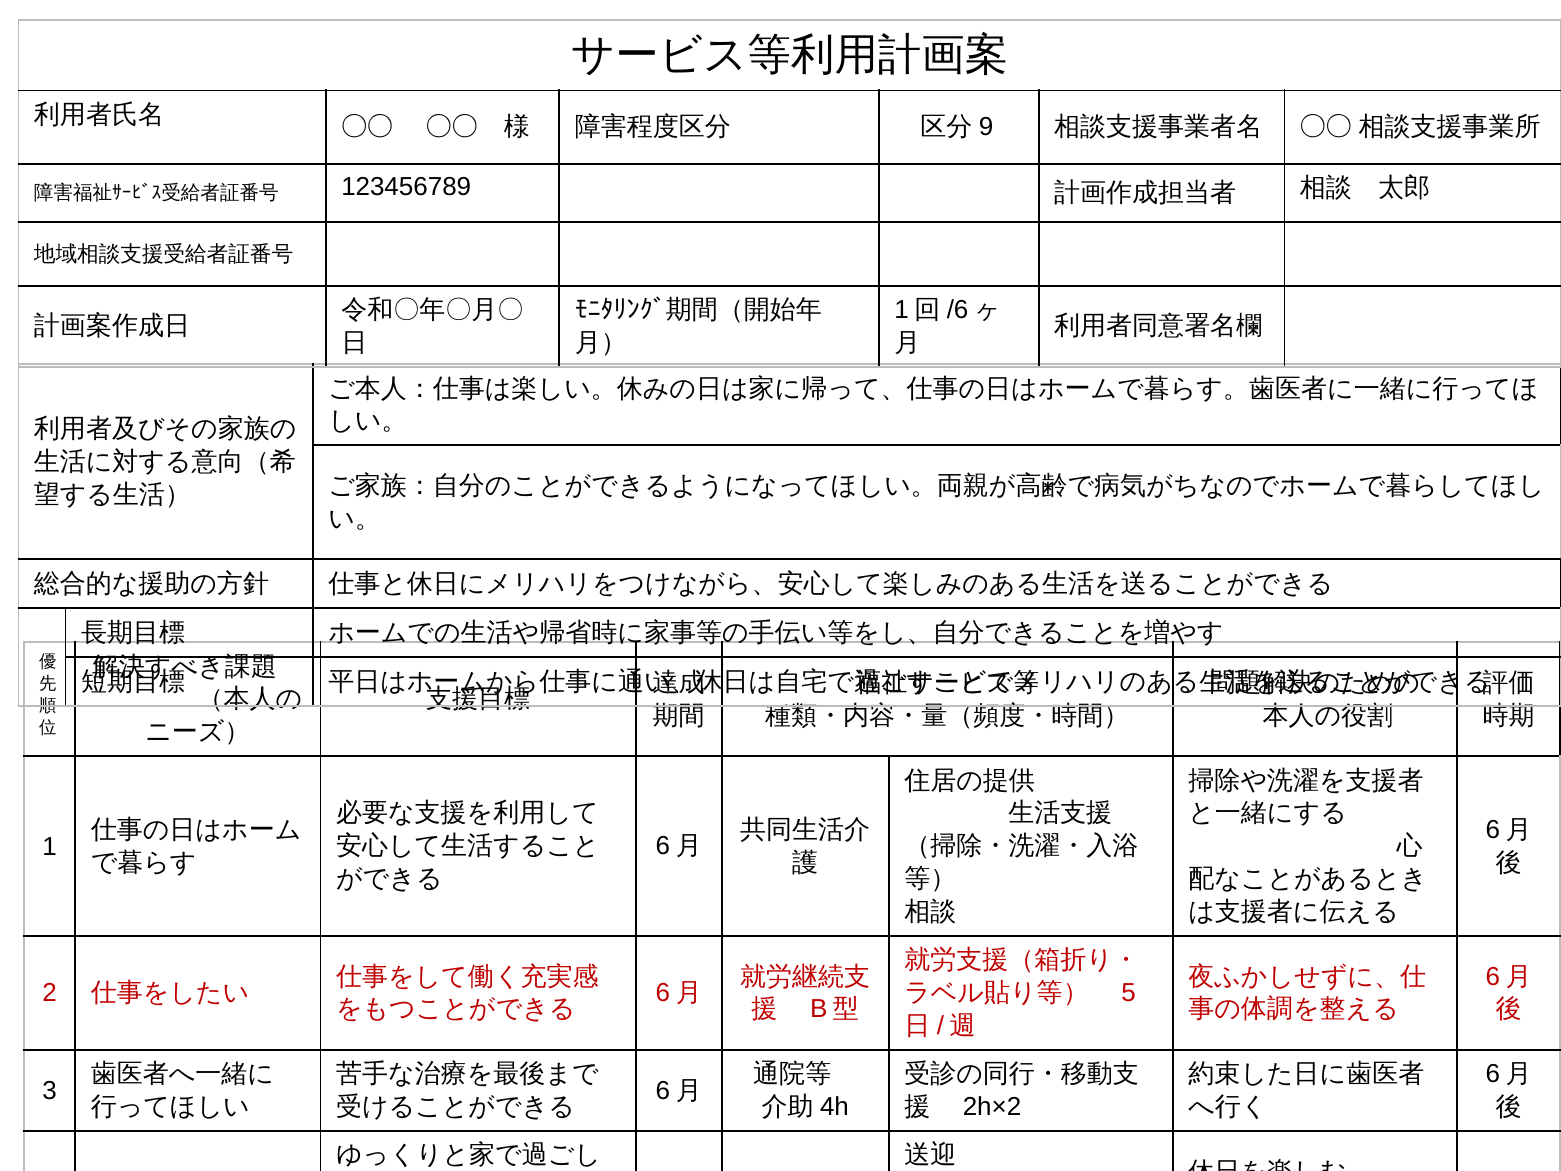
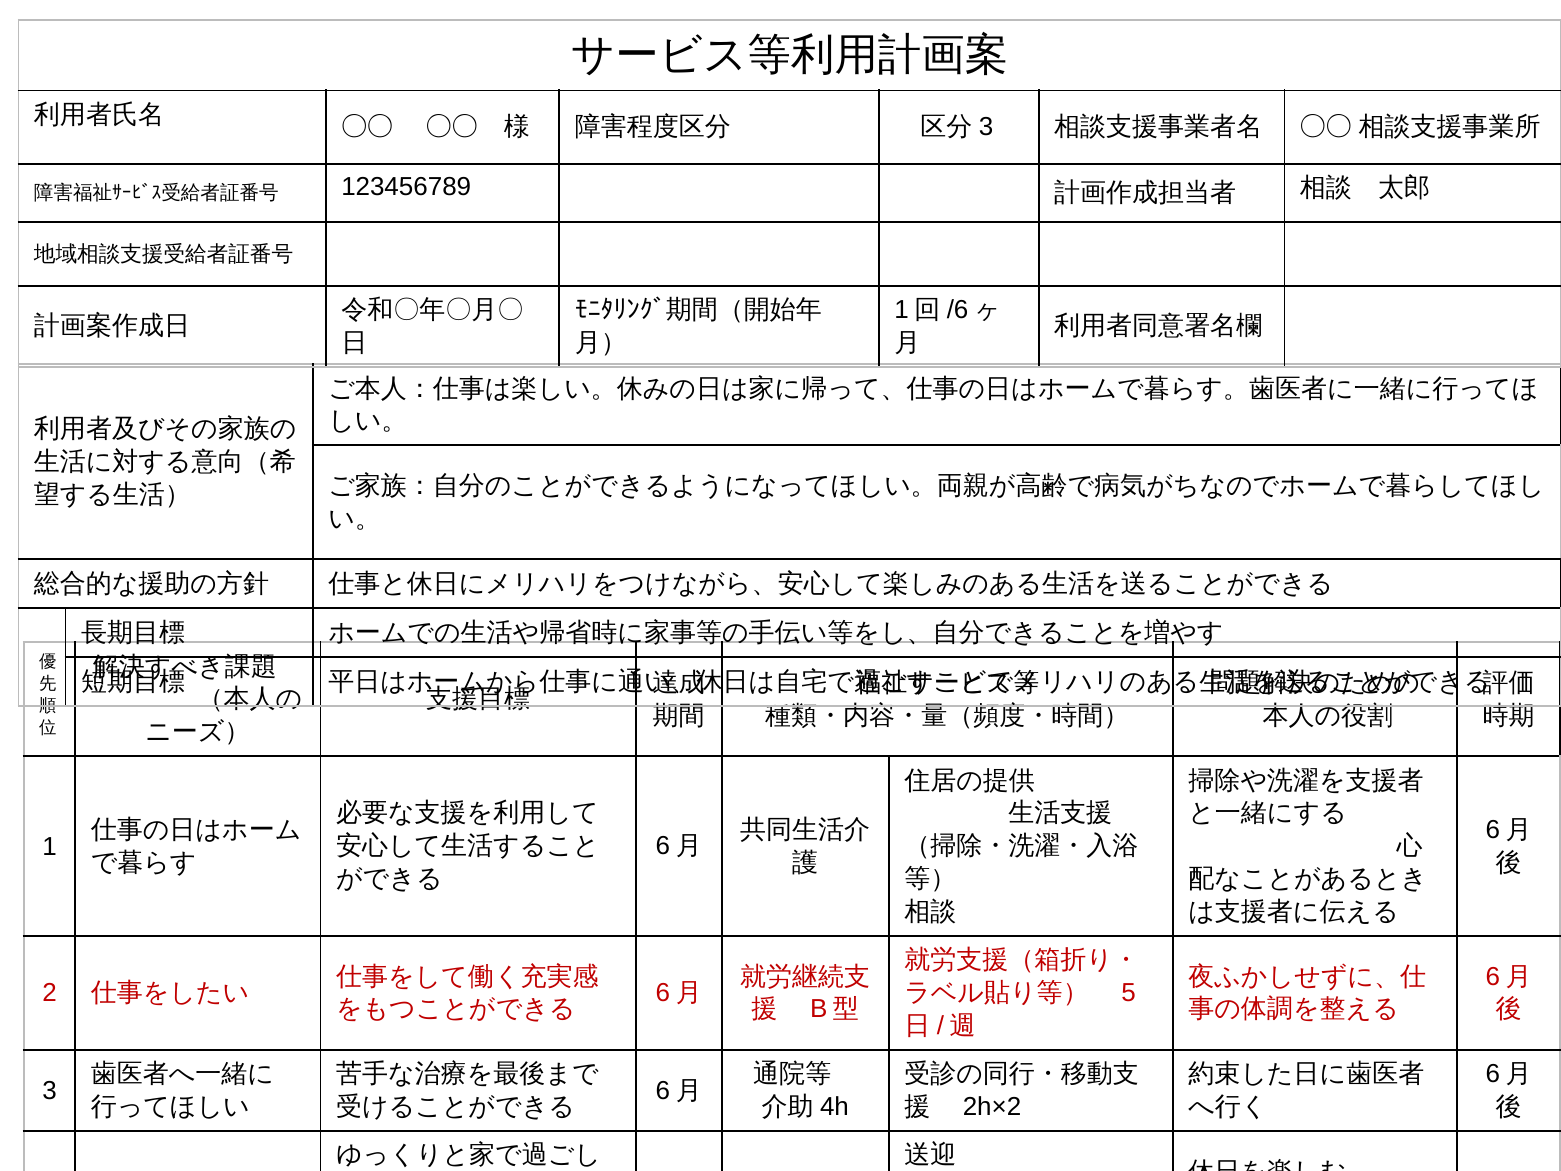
9: 9 -> 3 (986, 127)
